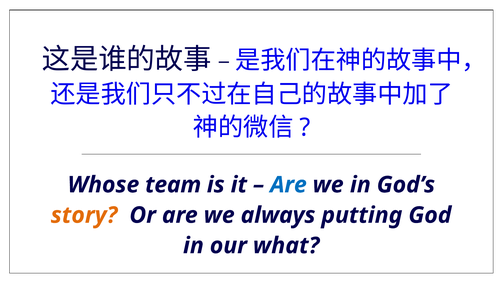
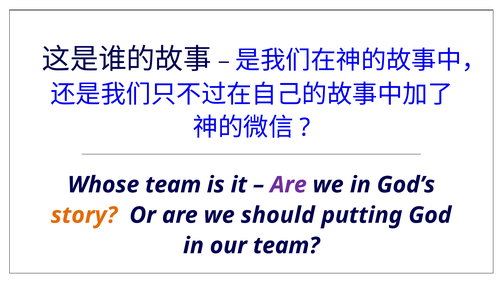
Are colour: blue -> purple (288, 185)
always: always -> should (278, 215)
our what: what -> team (286, 246)
